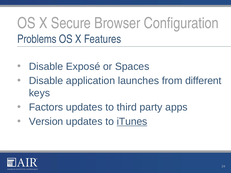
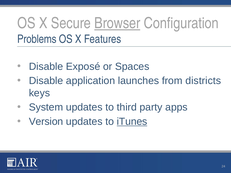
Browser underline: none -> present (117, 23)
different: different -> districts (203, 81)
Factors: Factors -> System (46, 107)
